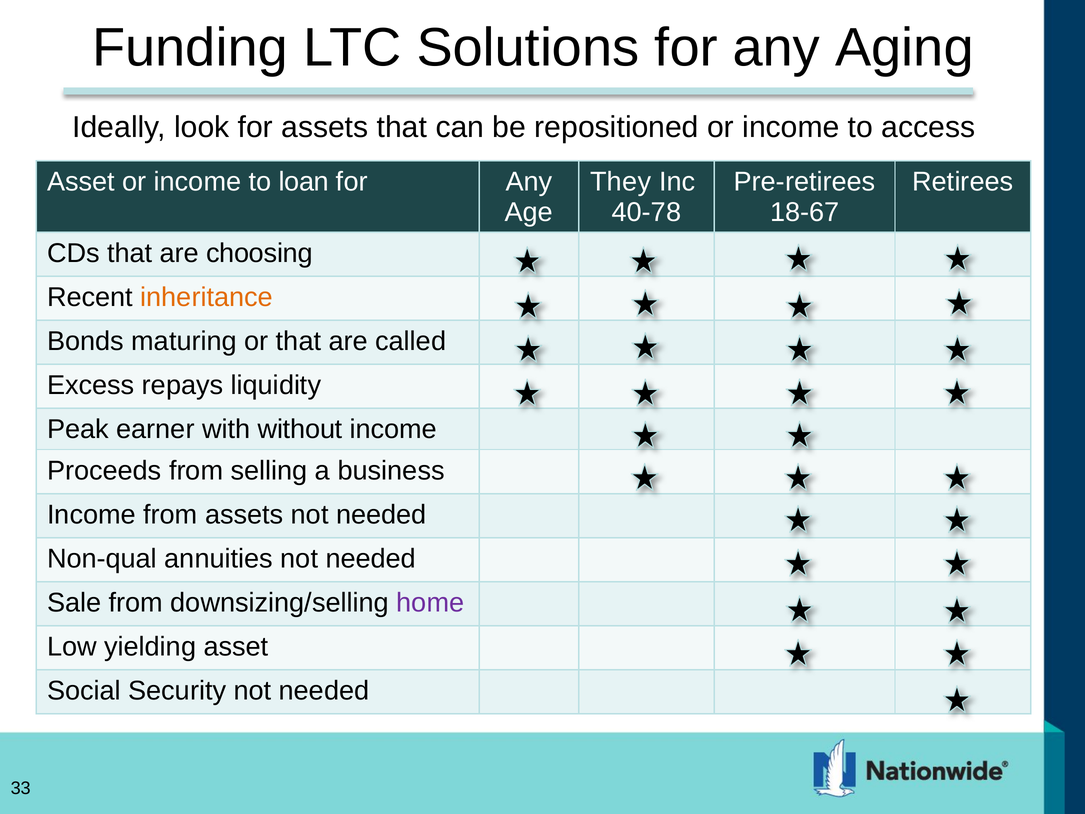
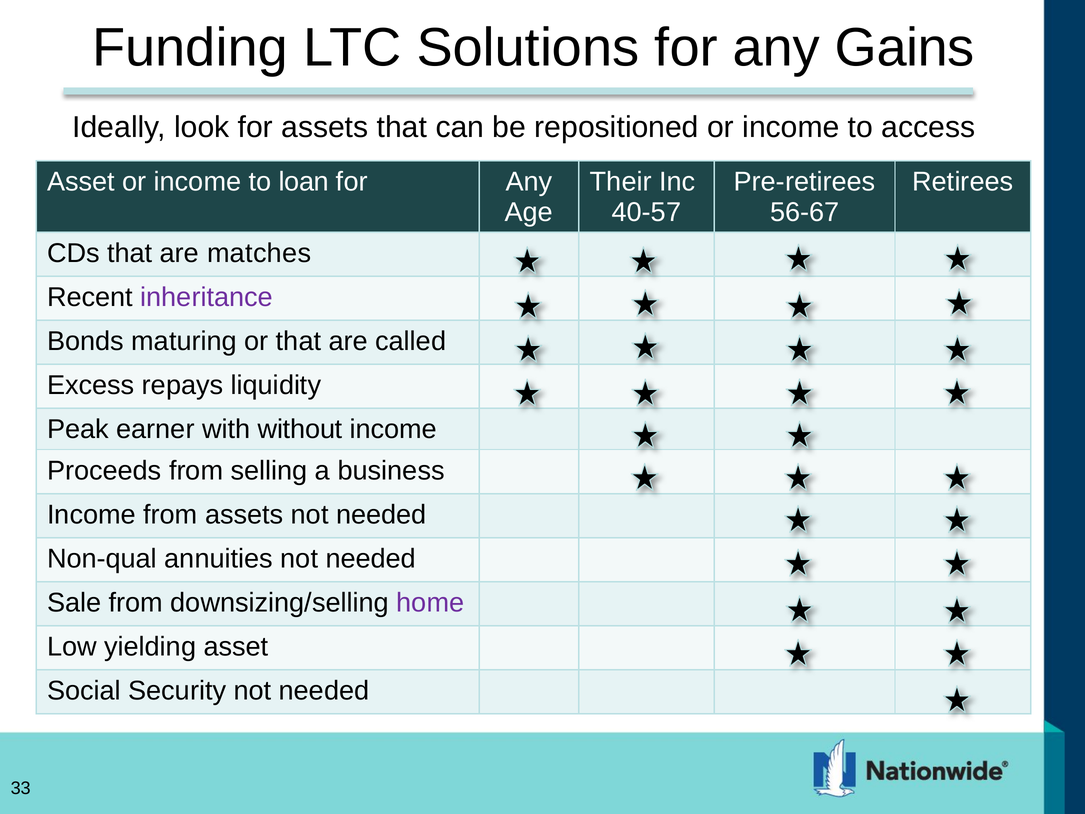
Aging: Aging -> Gains (905, 48)
They: They -> Their (621, 182)
40-78: 40-78 -> 40-57 (646, 212)
18-67: 18-67 -> 56-67 (805, 212)
choosing: choosing -> matches (259, 253)
inheritance colour: orange -> purple (207, 297)
